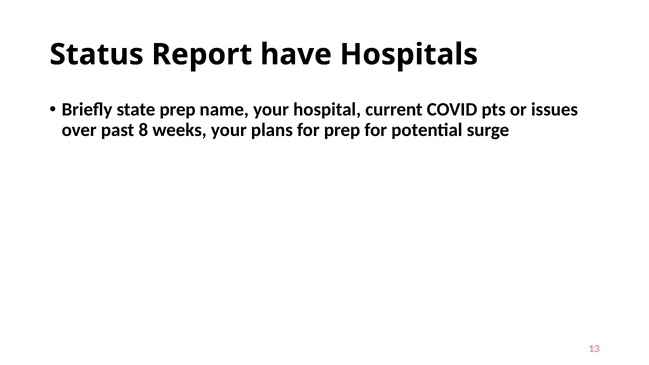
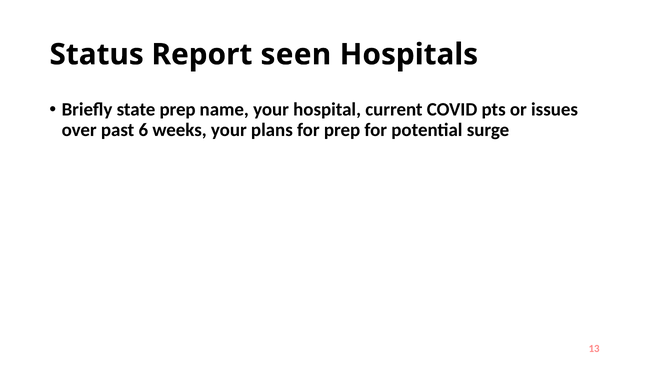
have: have -> seen (296, 55)
8: 8 -> 6 (143, 130)
